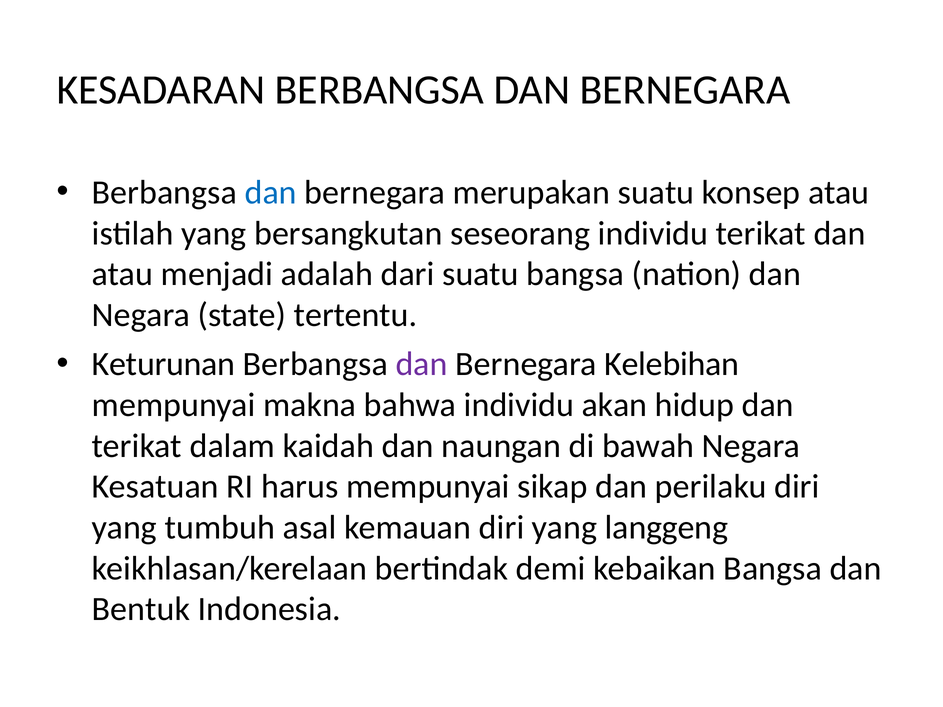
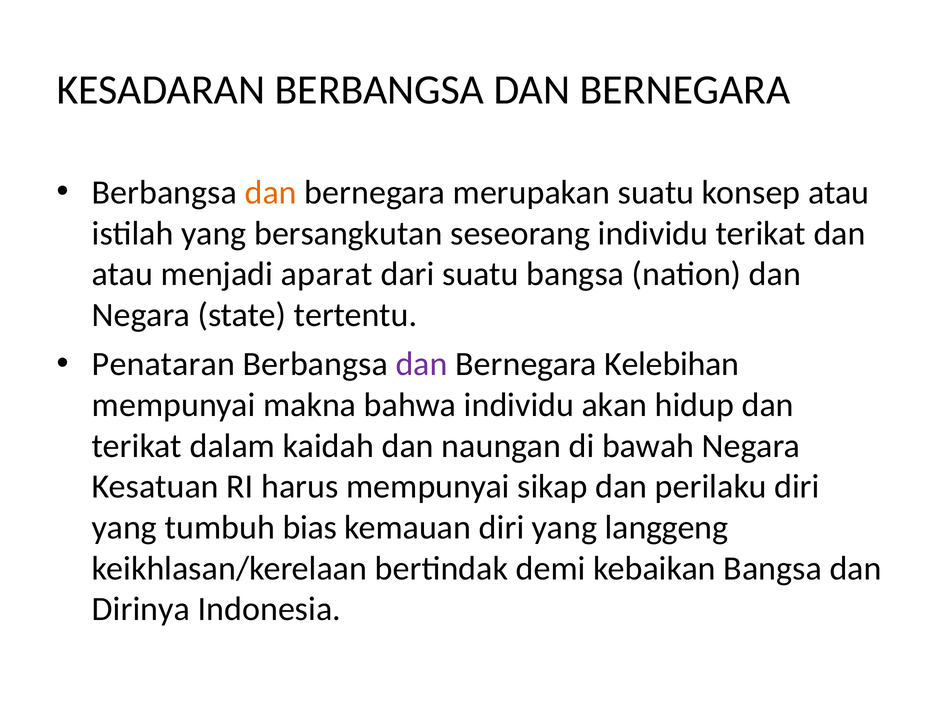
dan colour: blue -> orange (271, 193)
adalah: adalah -> aparat (327, 274)
Keturunan: Keturunan -> Penataran (163, 364)
asal: asal -> bias (310, 528)
Bentuk: Bentuk -> Dirinya (141, 609)
